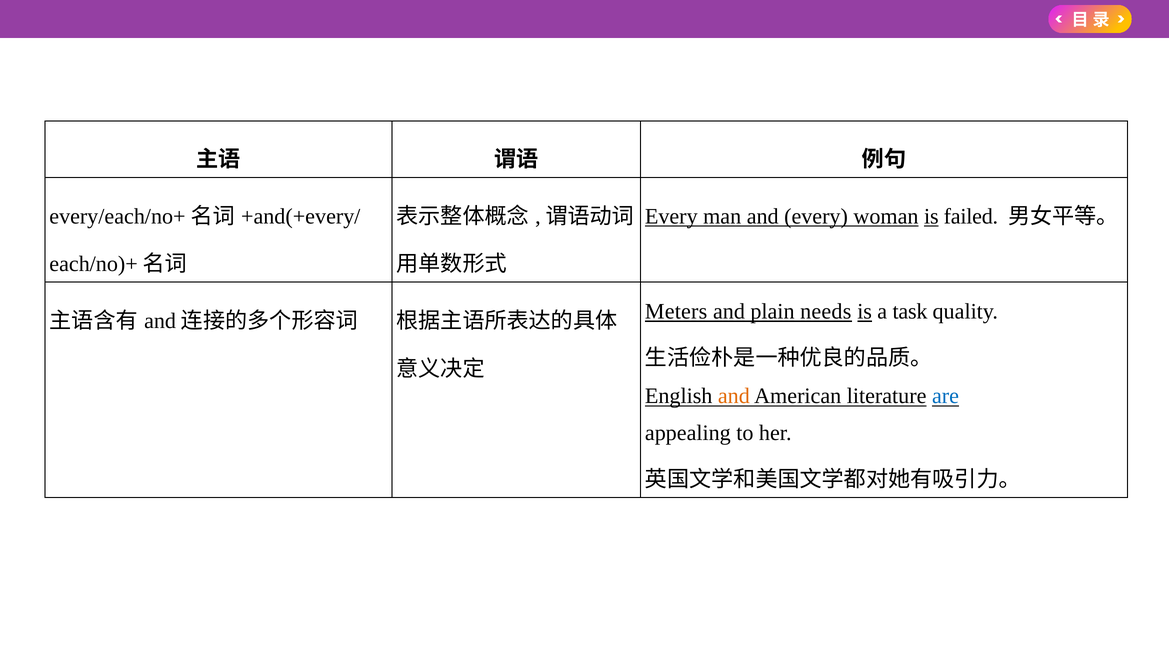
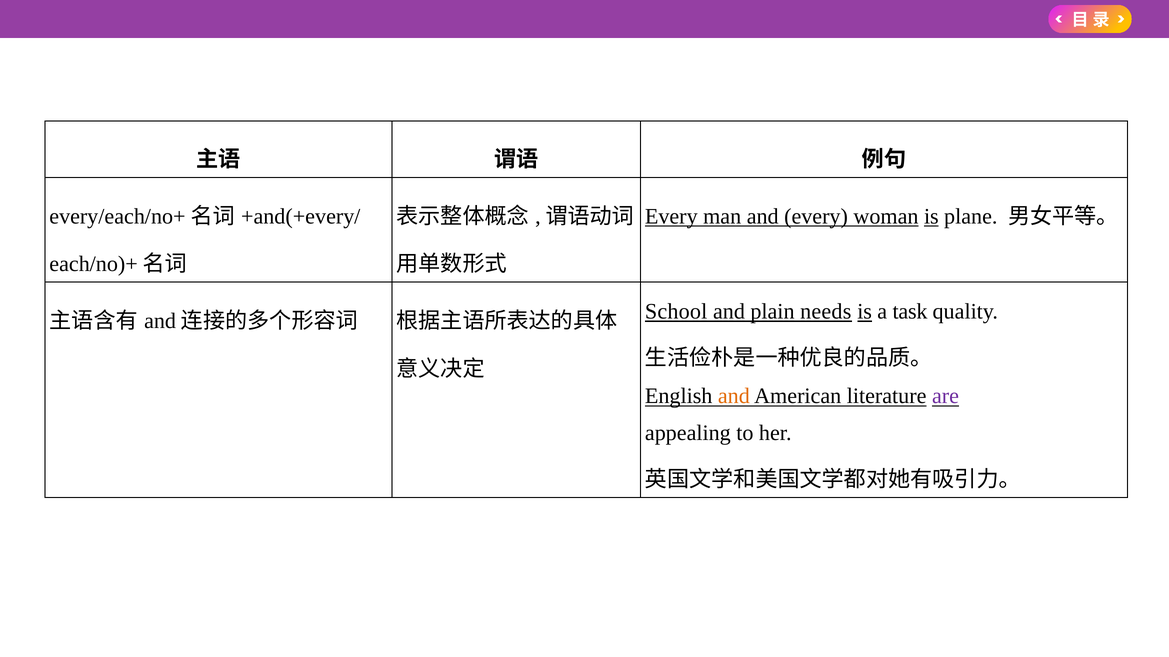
failed: failed -> plane (971, 216)
Meters: Meters -> School (676, 311)
are colour: blue -> purple (946, 396)
